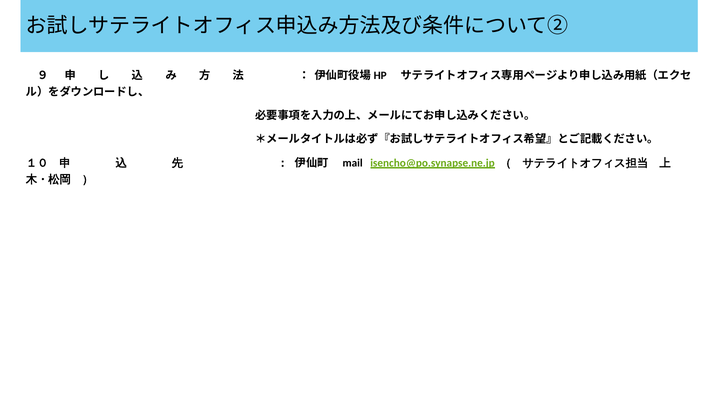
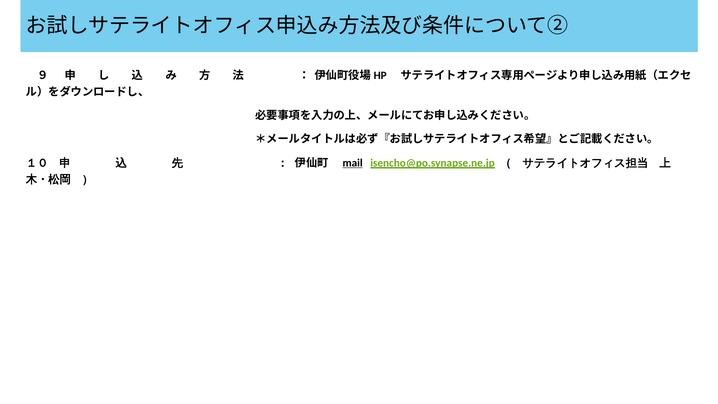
mail underline: none -> present (353, 163)
